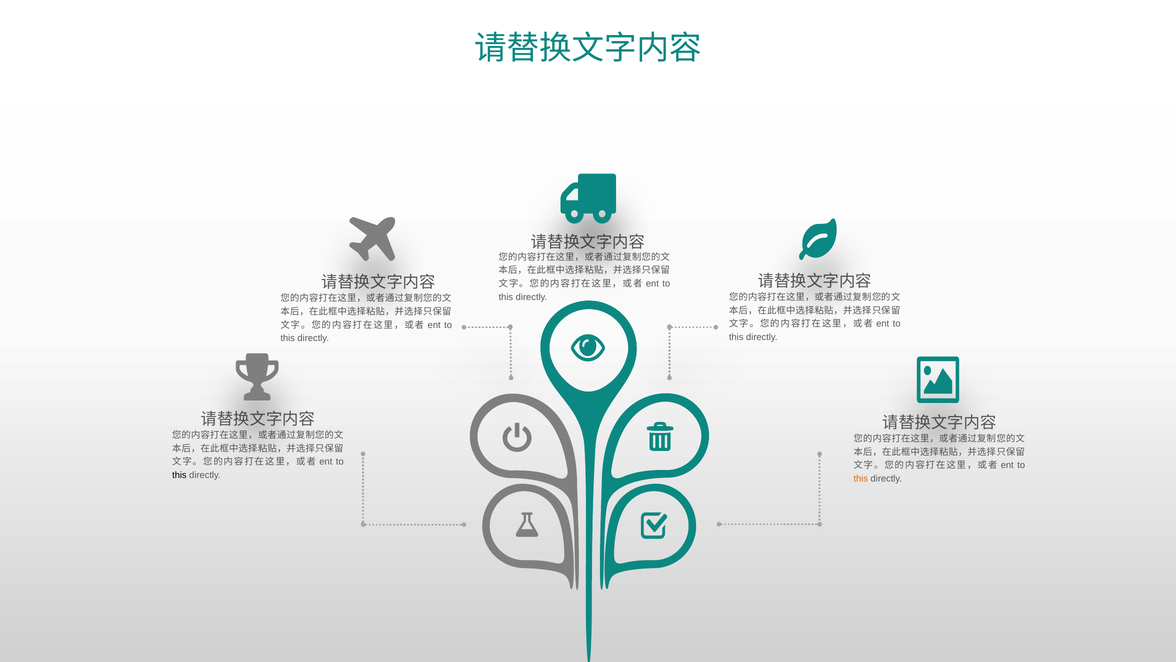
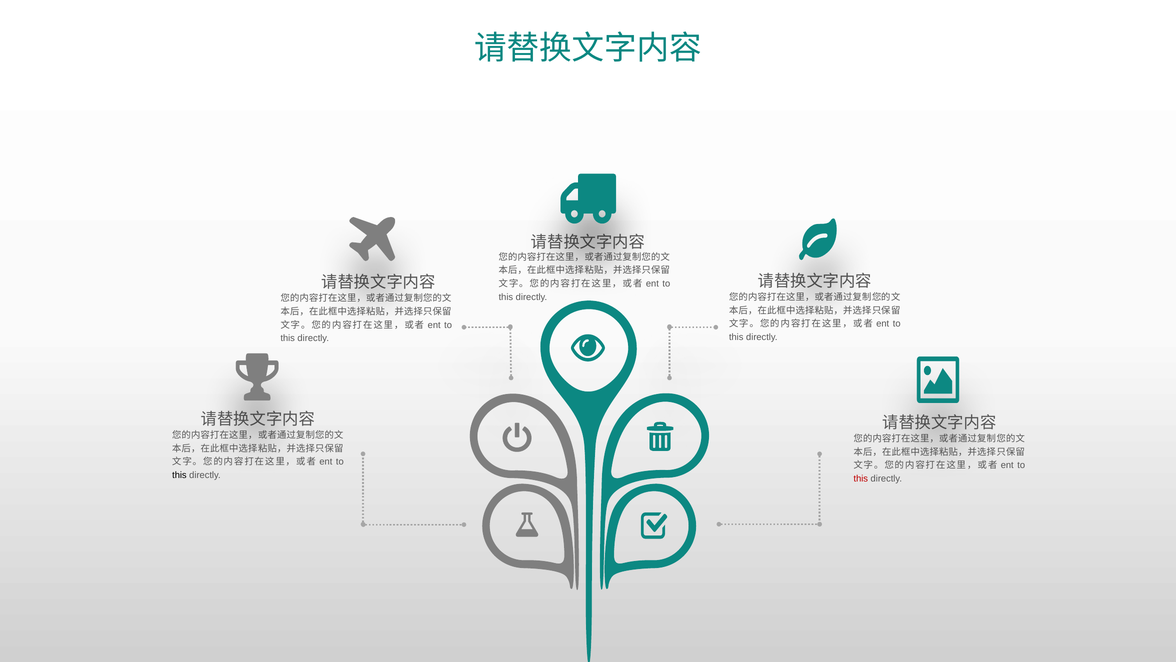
this colour: orange -> red (861, 478)
